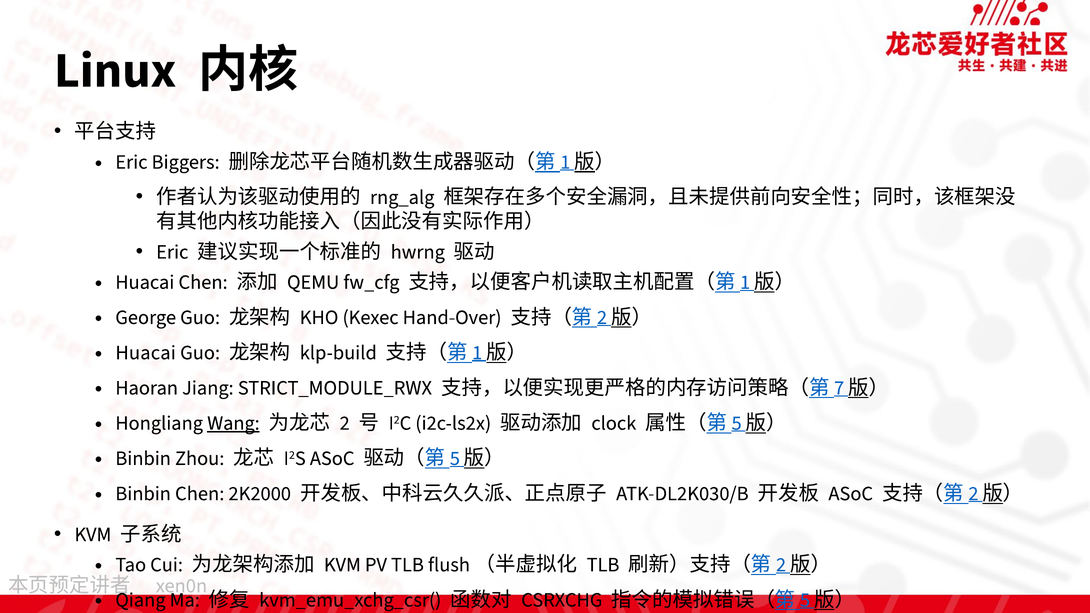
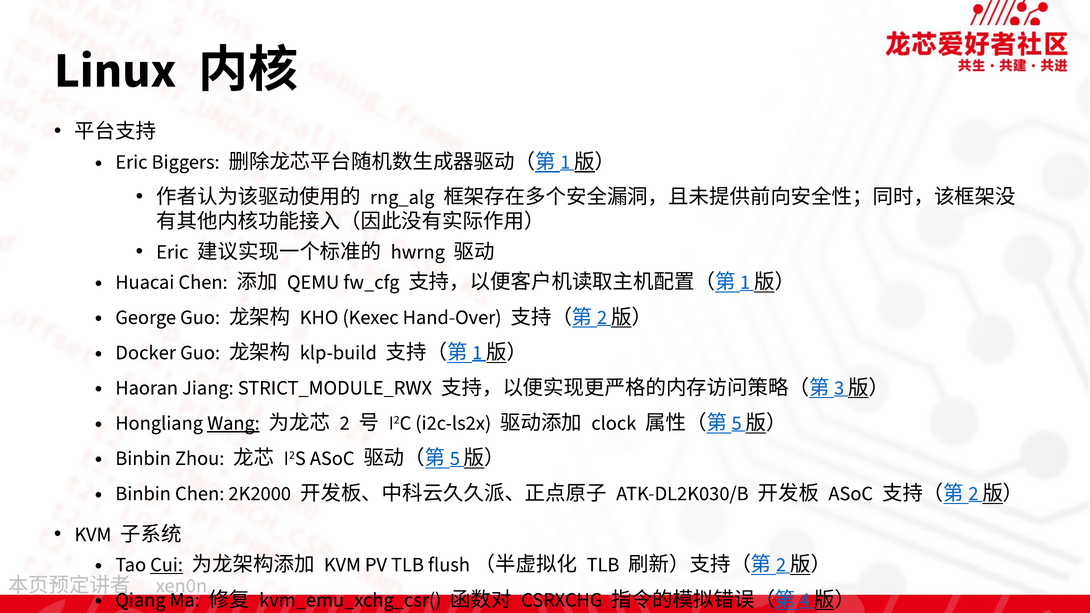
Huacai: Huacai -> Docker (146, 353)
7: 7 -> 3 (839, 388)
Cui underline: none -> present (167, 565)
5: 5 -> 4 (805, 600)
